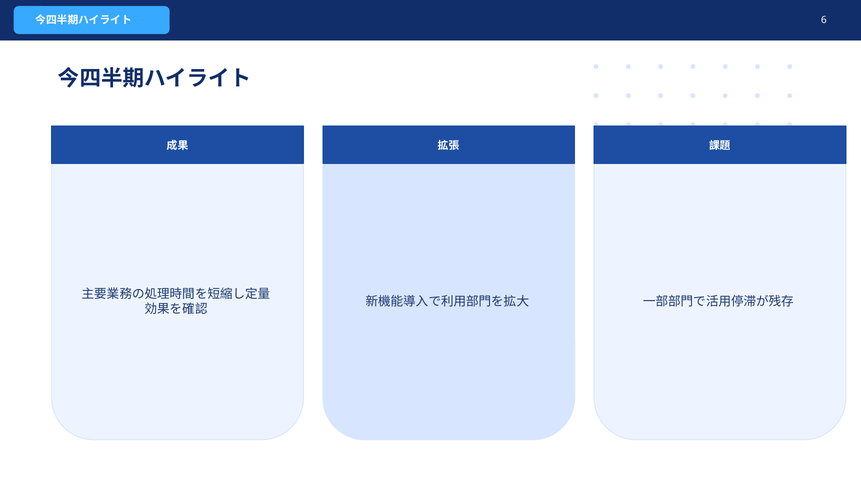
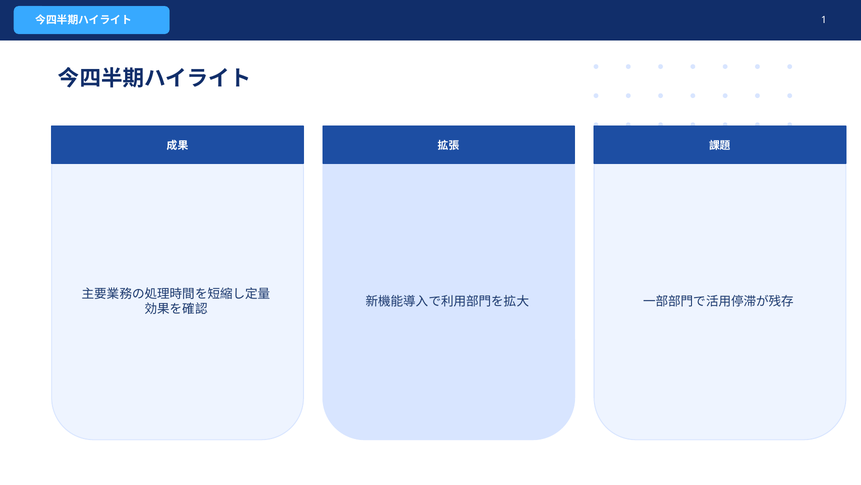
6: 6 -> 1 (824, 20)
